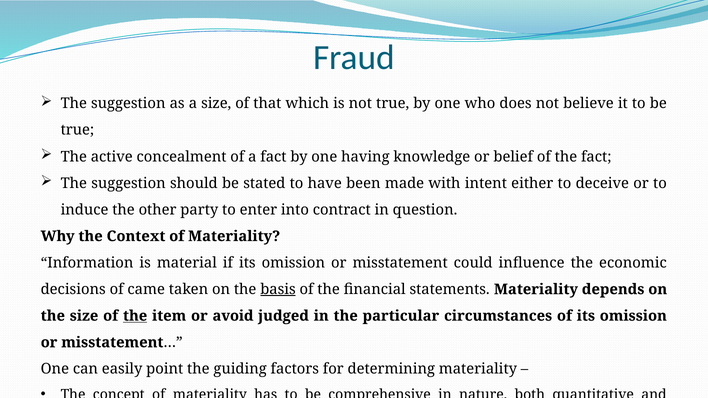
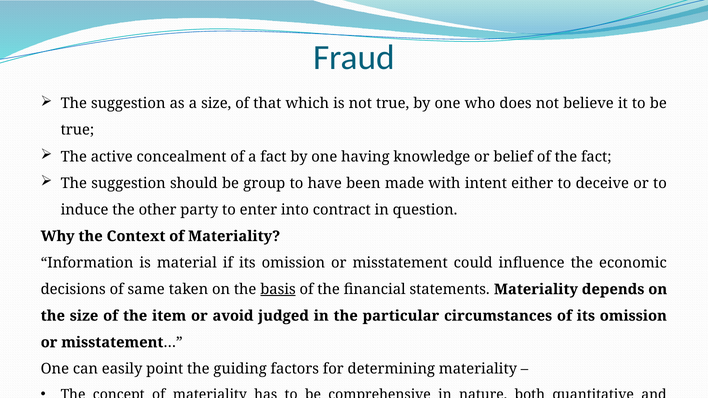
stated: stated -> group (264, 183)
came: came -> same (146, 289)
the underline: present -> none (135, 316)
